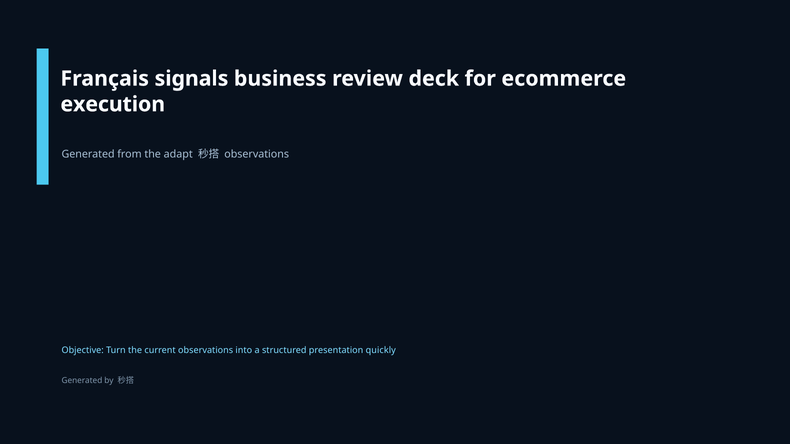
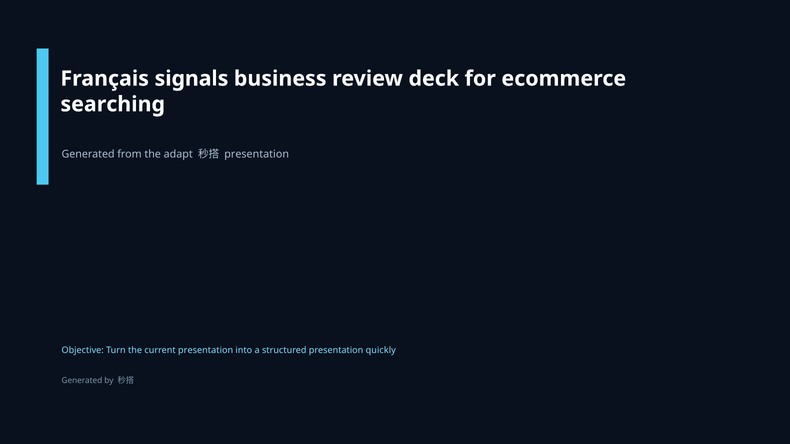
execution: execution -> searching (113, 104)
observations: observations -> presentation (257, 154)
current observations: observations -> presentation (206, 351)
